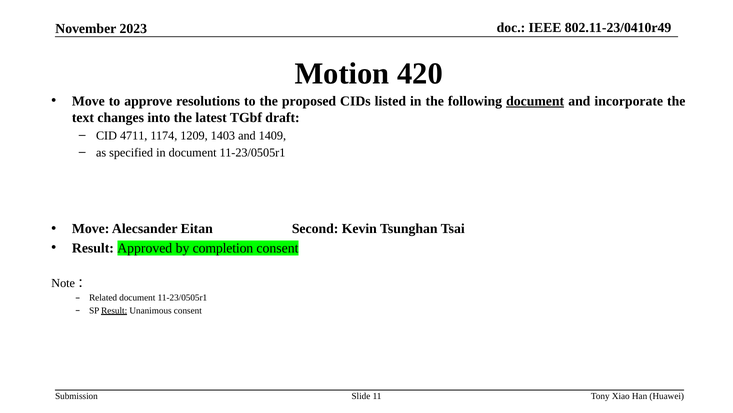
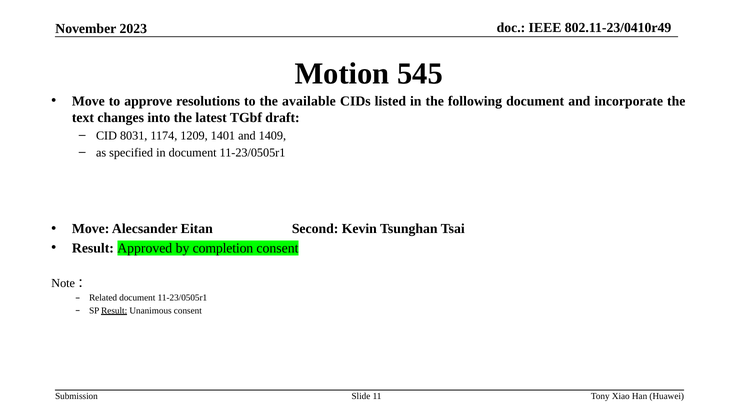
420: 420 -> 545 (420, 74)
proposed: proposed -> available (309, 101)
document underline: present -> none (535, 101)
4711: 4711 -> 8031 (134, 135)
1403: 1403 -> 1401 (223, 135)
